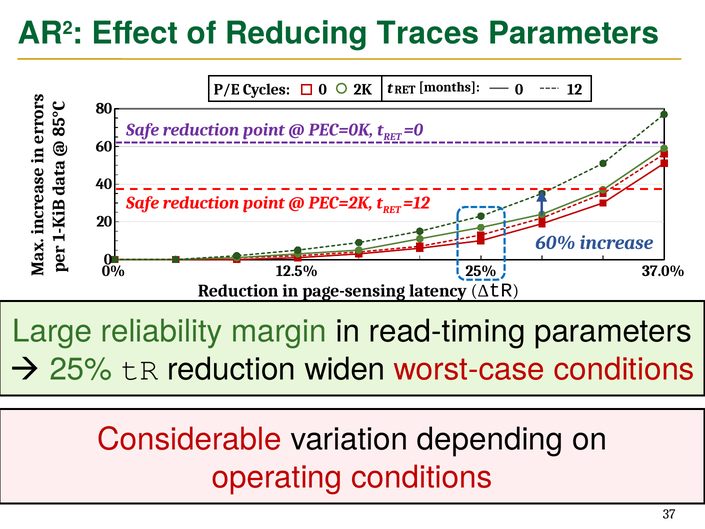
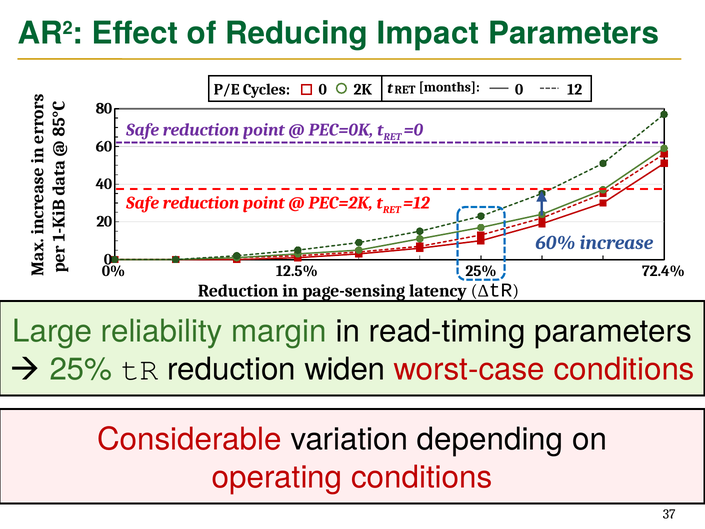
Traces: Traces -> Impact (428, 33)
37.0%: 37.0% -> 72.4% (663, 271)
